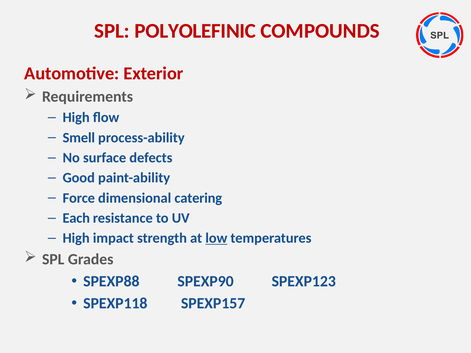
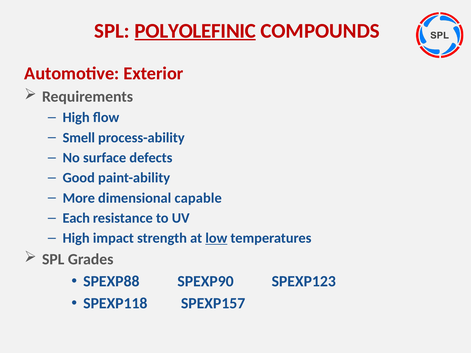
POLYOLEFINIC underline: none -> present (195, 31)
Force: Force -> More (79, 198)
catering: catering -> capable (198, 198)
